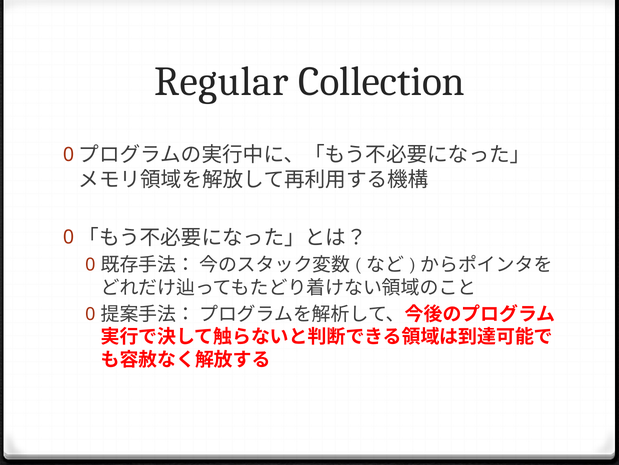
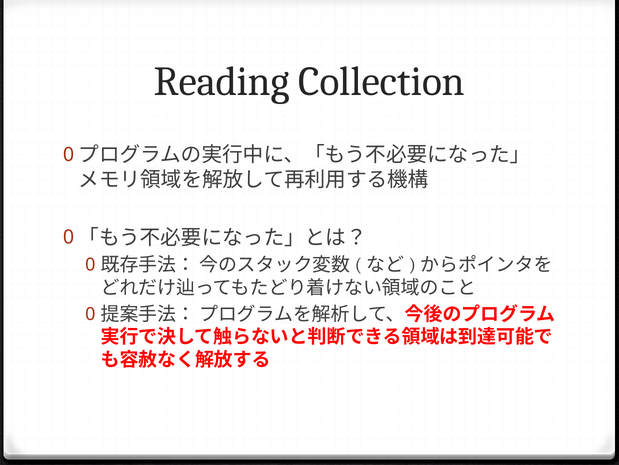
Regular: Regular -> Reading (222, 81)
